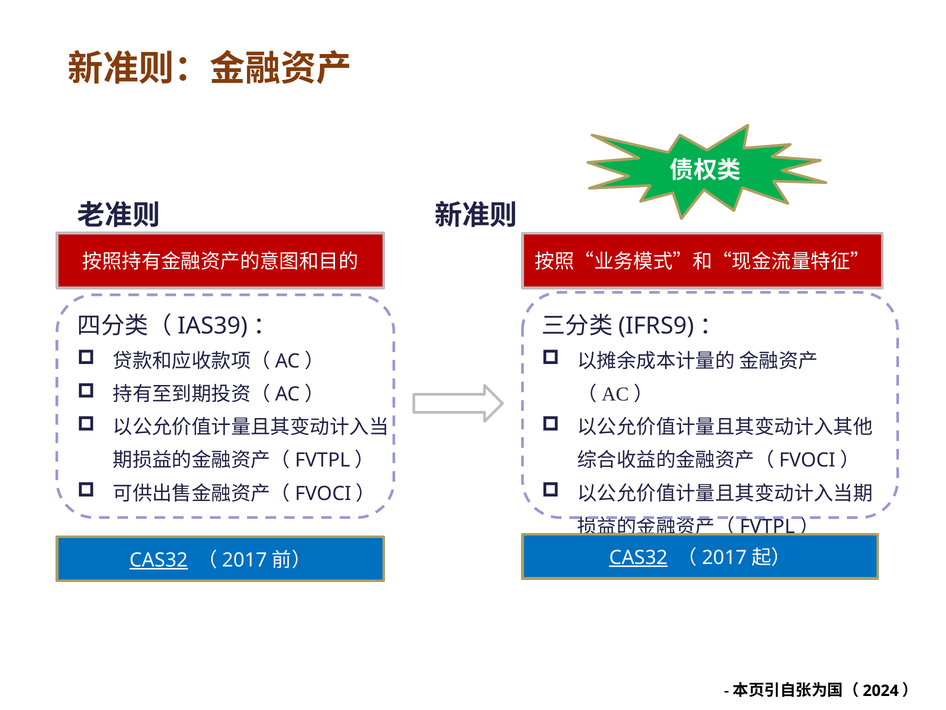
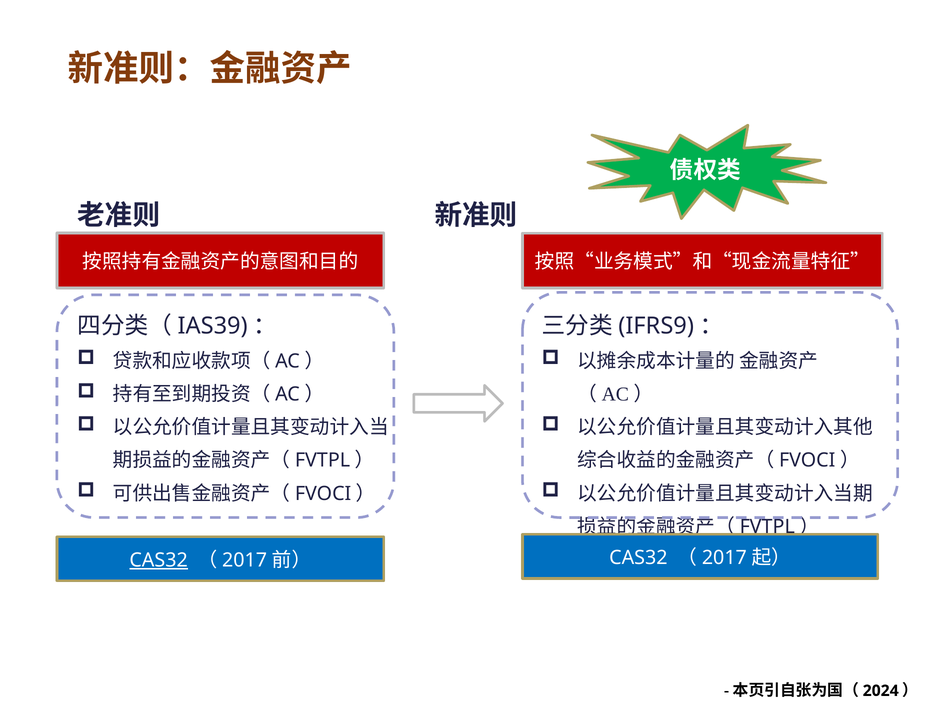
CAS32 underline: present -> none (638, 557)
